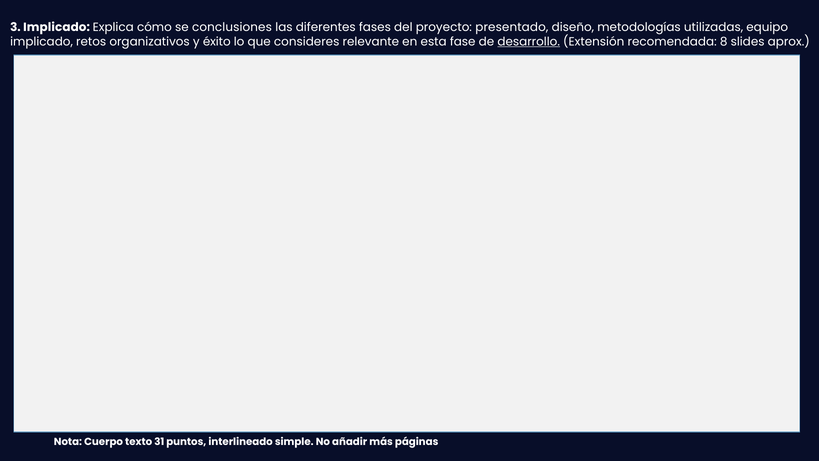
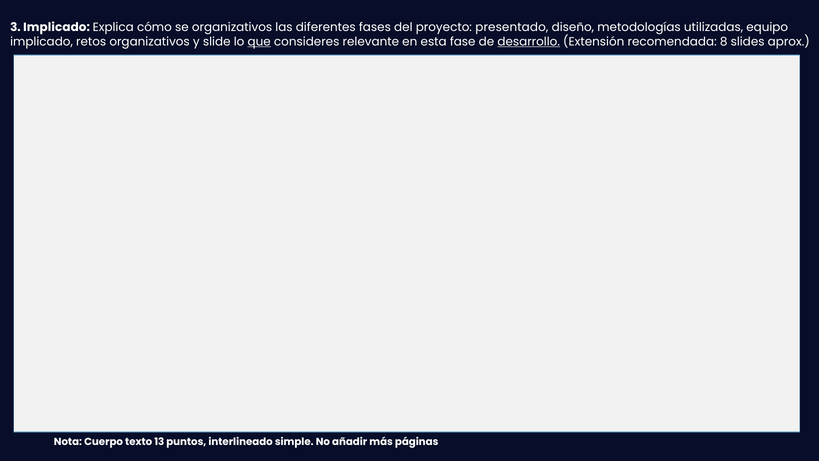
se conclusiones: conclusiones -> organizativos (232, 27)
éxito: éxito -> slide (217, 42)
que underline: none -> present (259, 42)
31: 31 -> 13 (159, 442)
